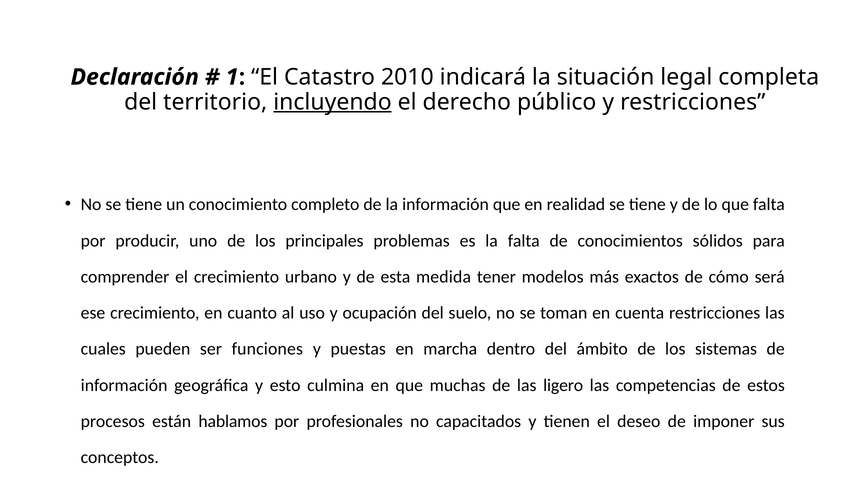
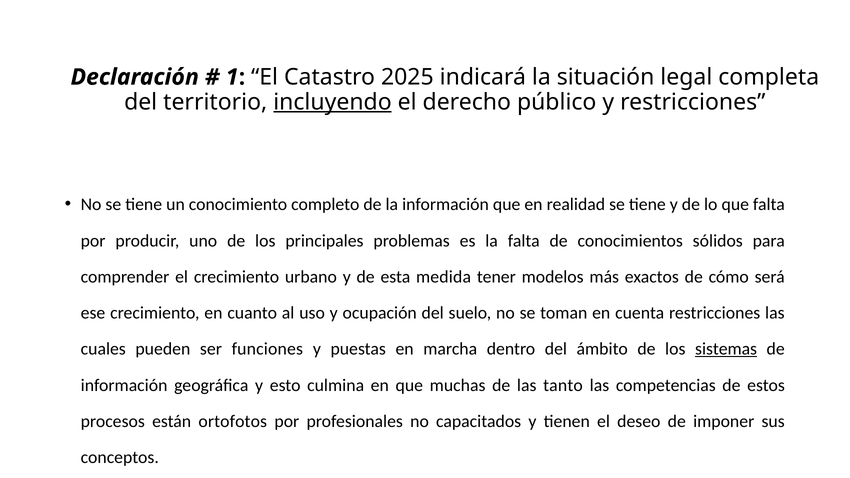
2010: 2010 -> 2025 (407, 77)
sistemas underline: none -> present (726, 349)
ligero: ligero -> tanto (563, 385)
hablamos: hablamos -> ortofotos (233, 421)
